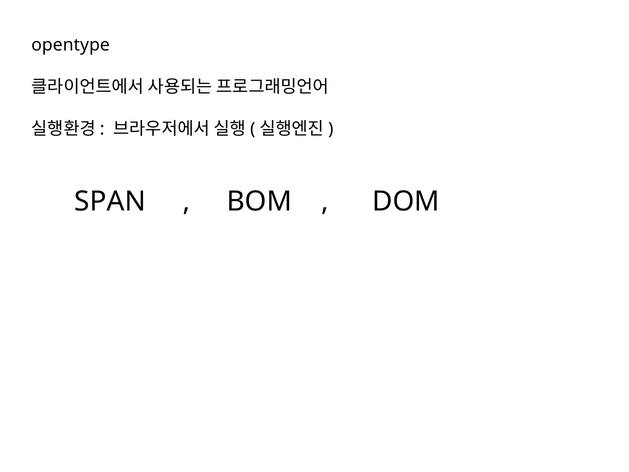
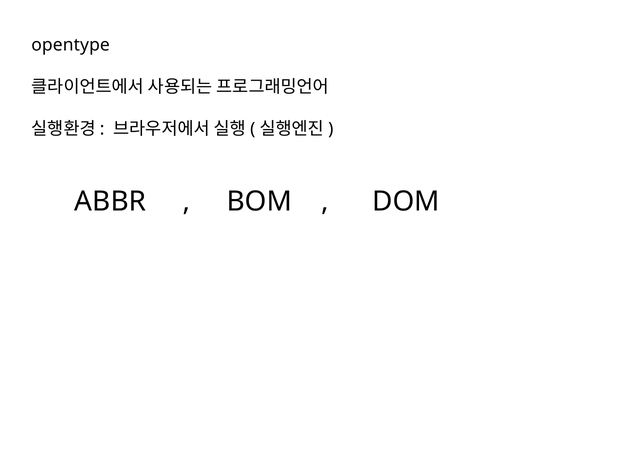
SPAN: SPAN -> ABBR (110, 201)
